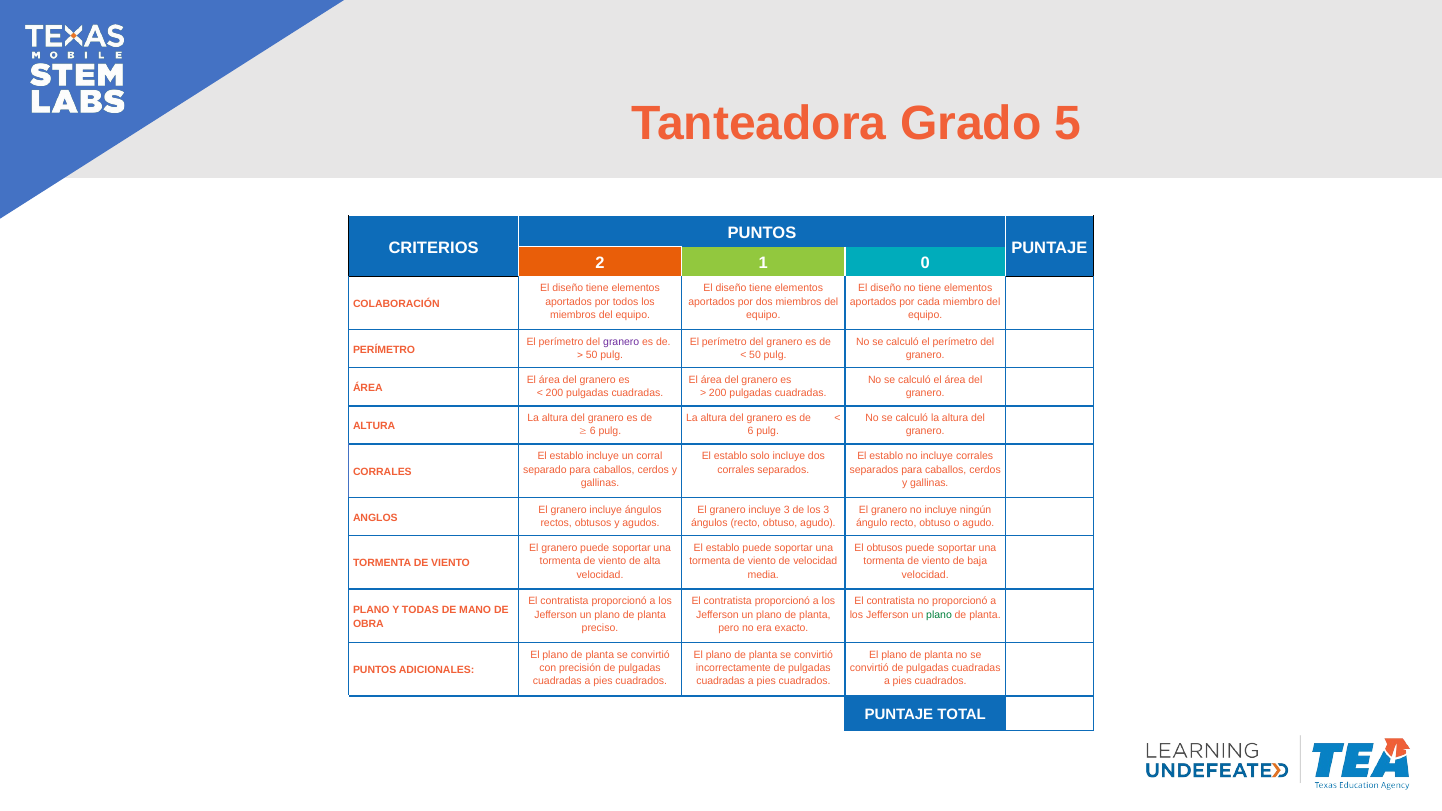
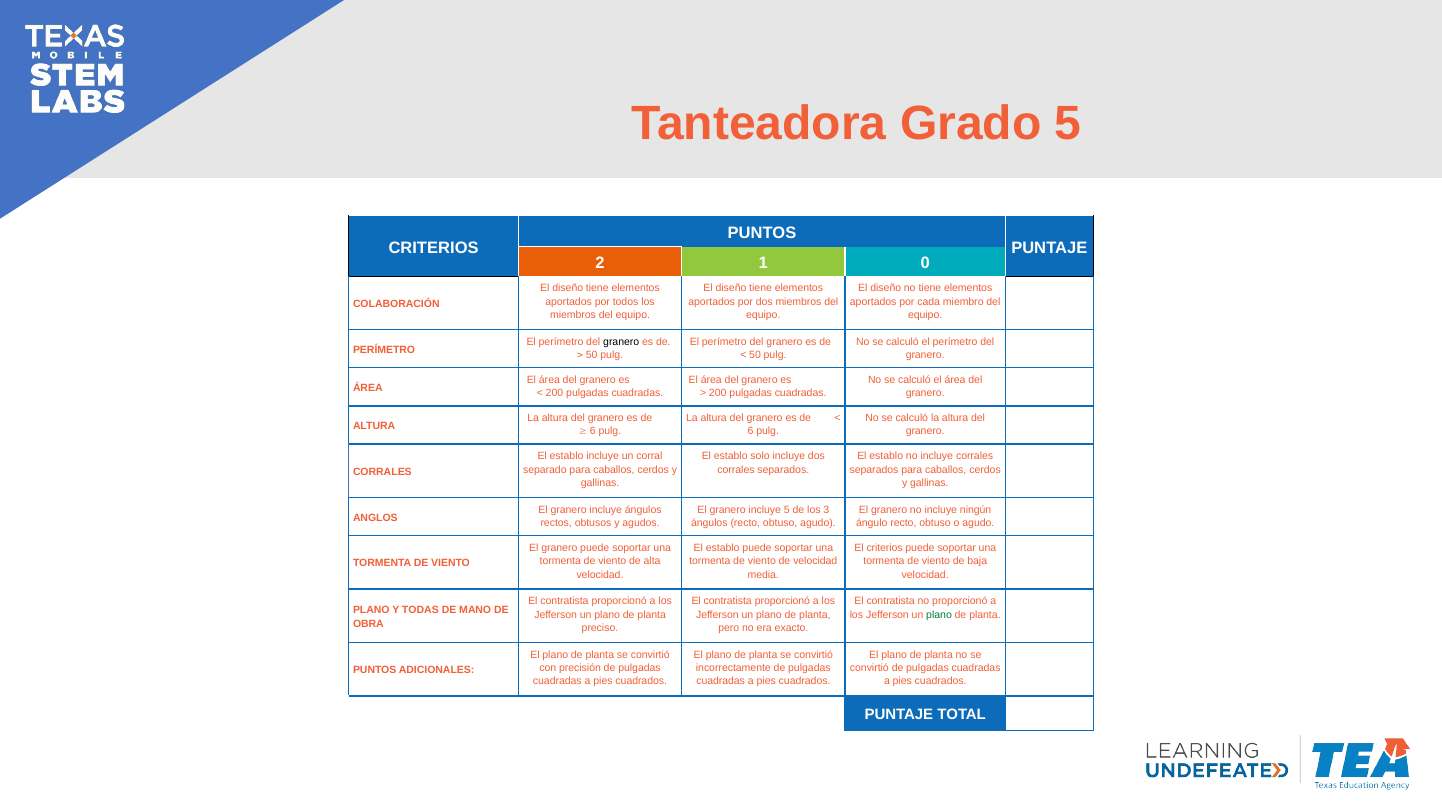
granero colour: purple -> black (621, 342)
incluye 3: 3 -> 5 (787, 510)
El obtusos: obtusos -> criterios (885, 548)
